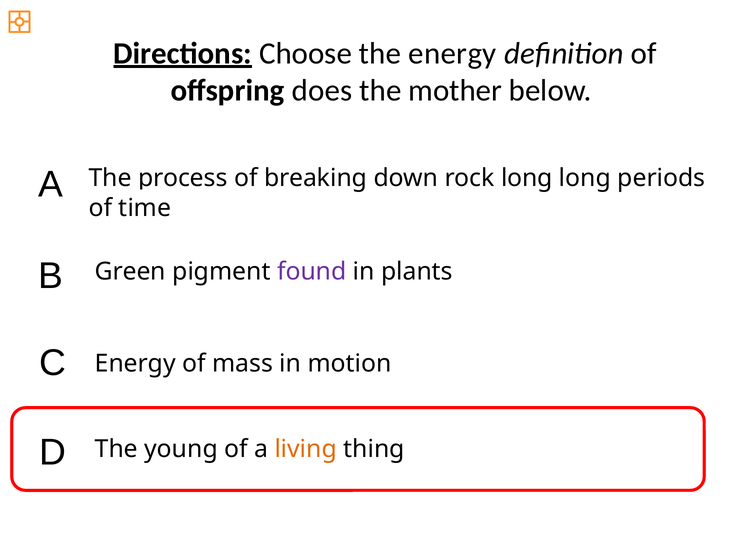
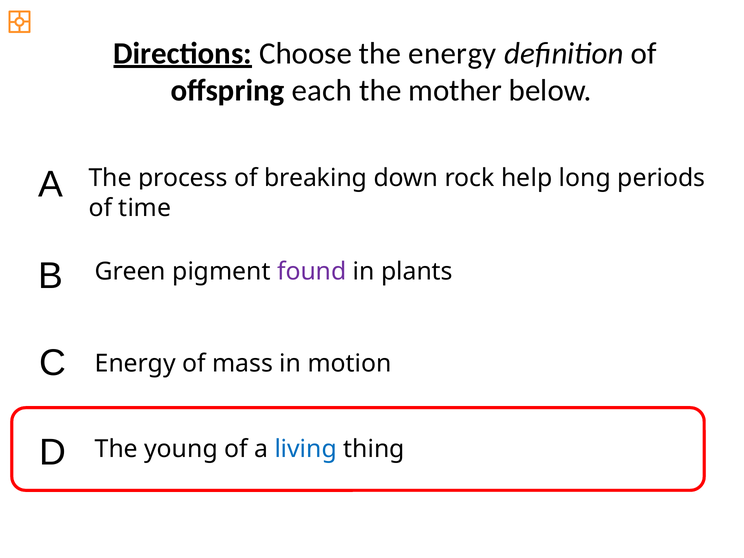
does: does -> each (322, 91)
rock long: long -> help (527, 178)
living colour: orange -> blue (306, 449)
